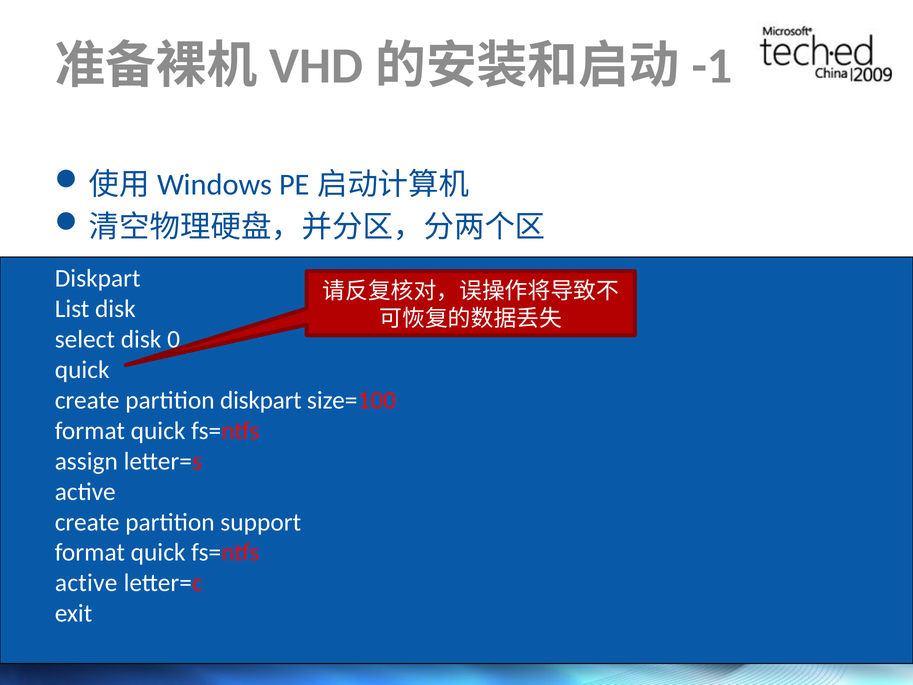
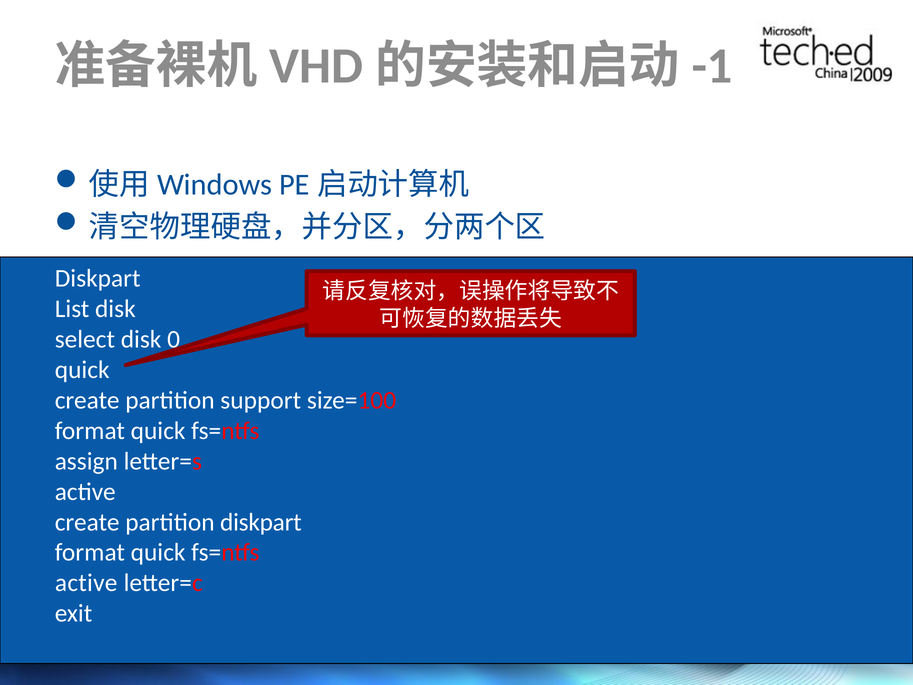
partition diskpart: diskpart -> support (261, 400)
partition support: support -> diskpart (261, 522)
